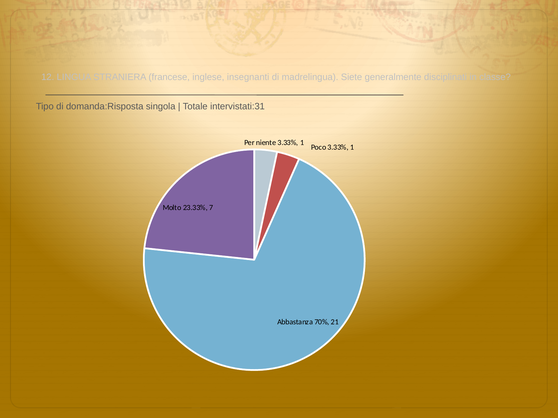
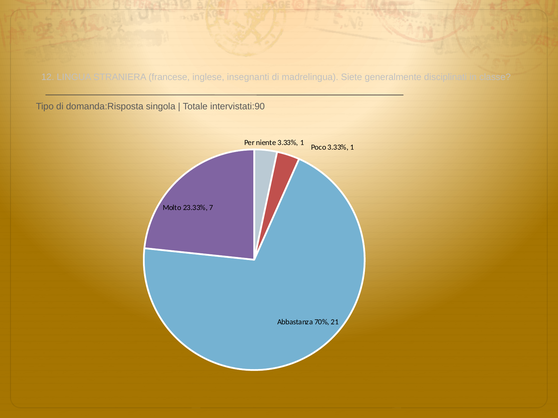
intervistati:31: intervistati:31 -> intervistati:90 (238, 107)
